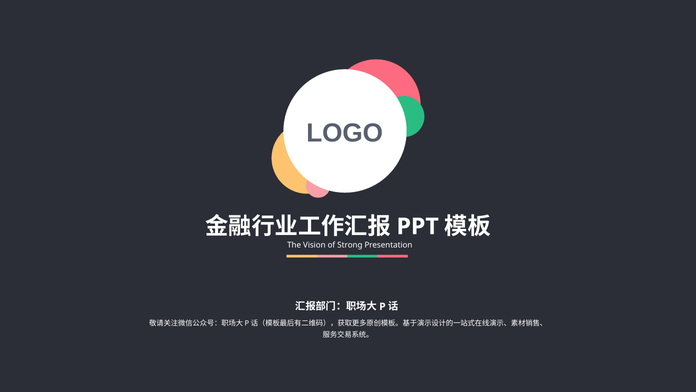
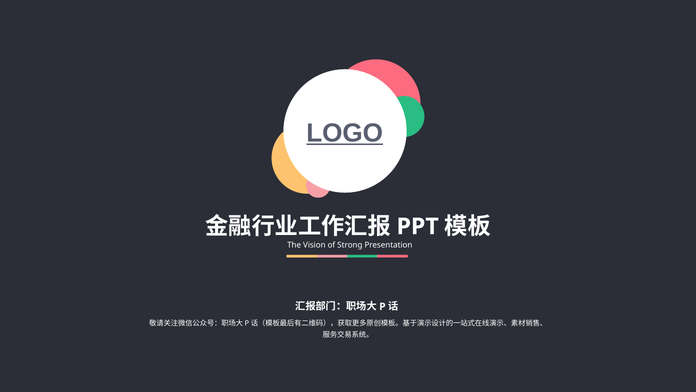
LOGO underline: none -> present (345, 133)
